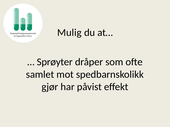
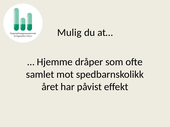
Sprøyter: Sprøyter -> Hjemme (55, 62)
gjør: gjør -> året (50, 87)
